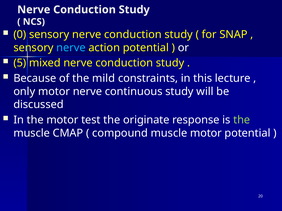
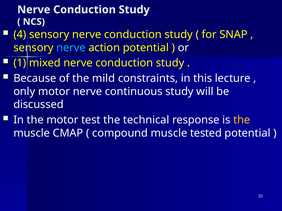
0: 0 -> 4 (20, 35)
5: 5 -> 1 (20, 63)
originate: originate -> technical (146, 120)
the colour: light green -> yellow (242, 120)
muscle motor: motor -> tested (206, 133)
